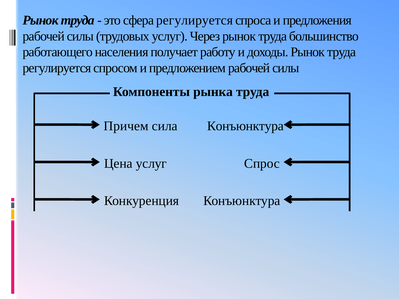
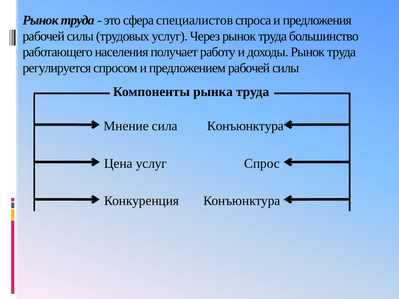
сфера регулируется: регулируется -> специалистов (195, 20)
Причем: Причем -> Мнение (126, 126)
